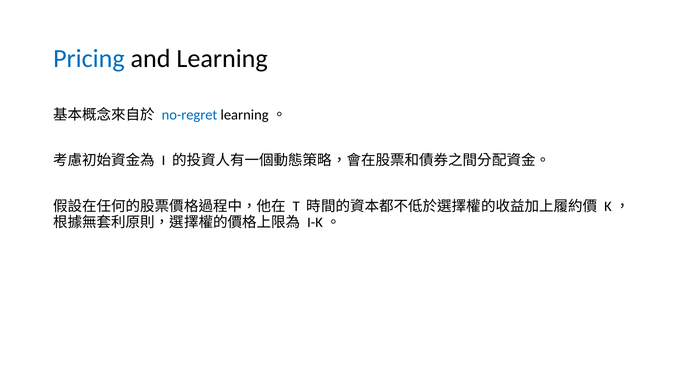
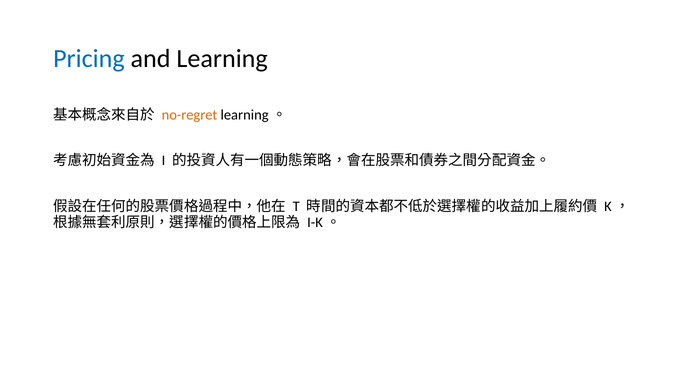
no-regret colour: blue -> orange (189, 115)
